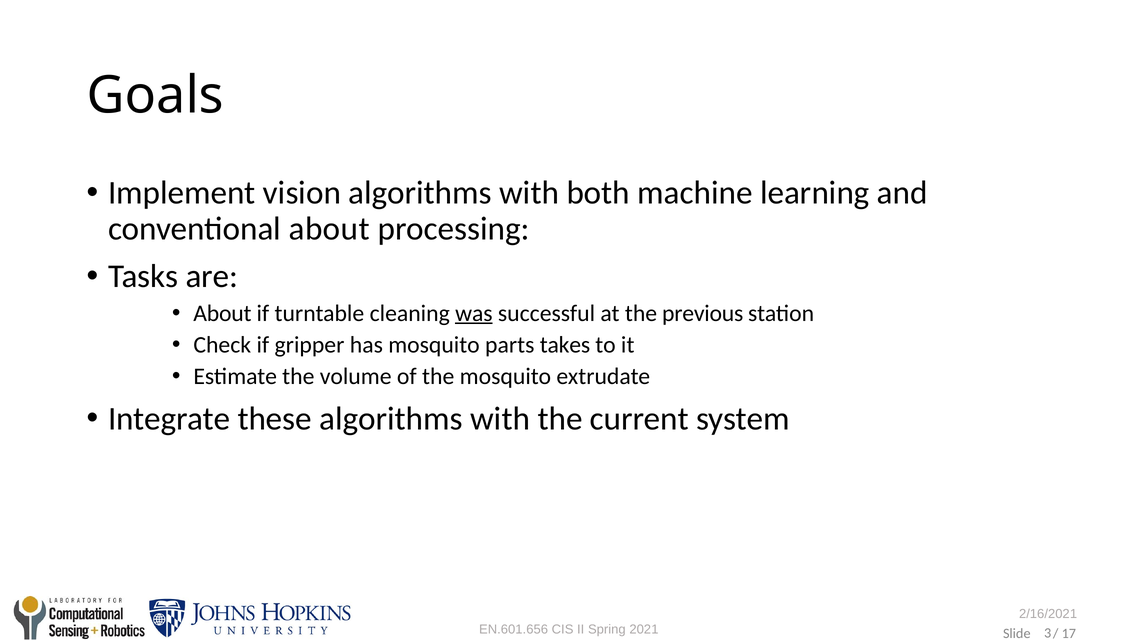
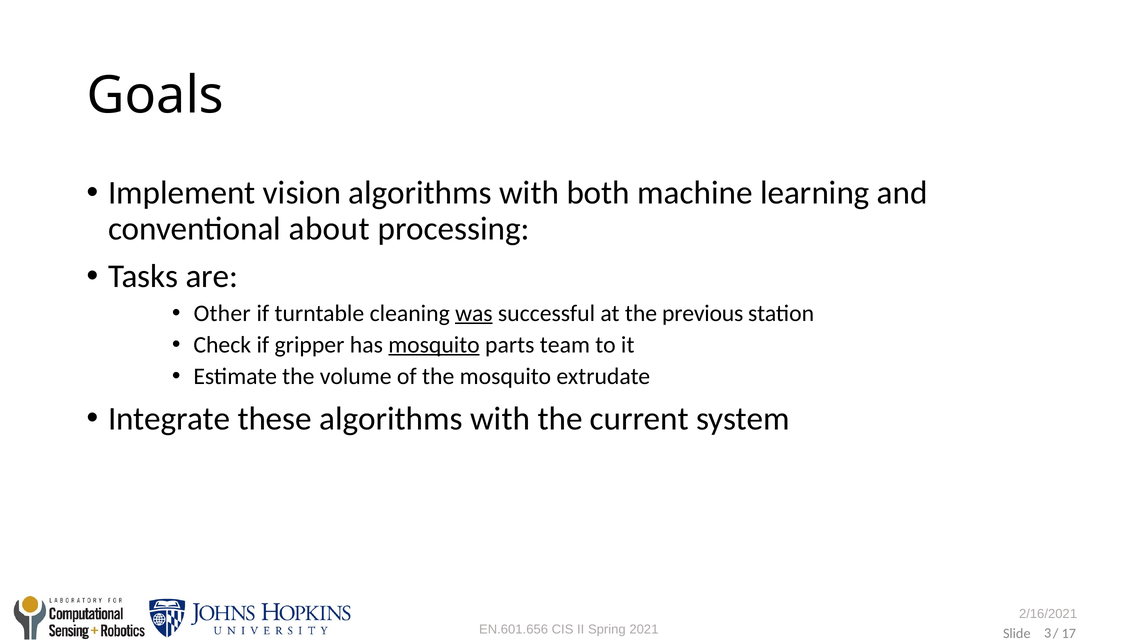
About: About -> Other (222, 313)
mosquito underline: none -> present (434, 345)
takes: takes -> team (565, 345)
